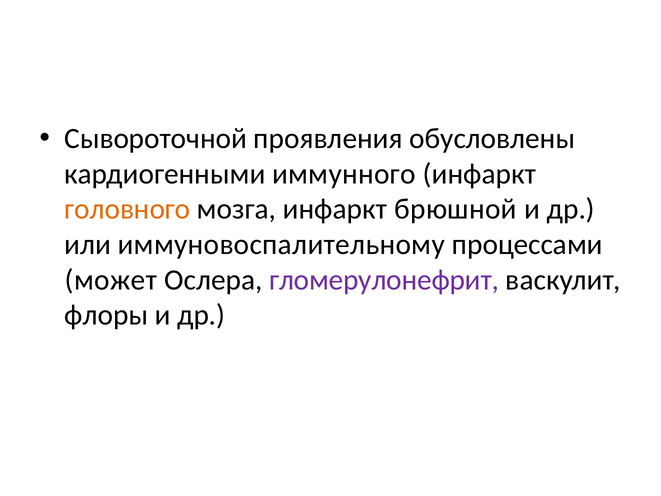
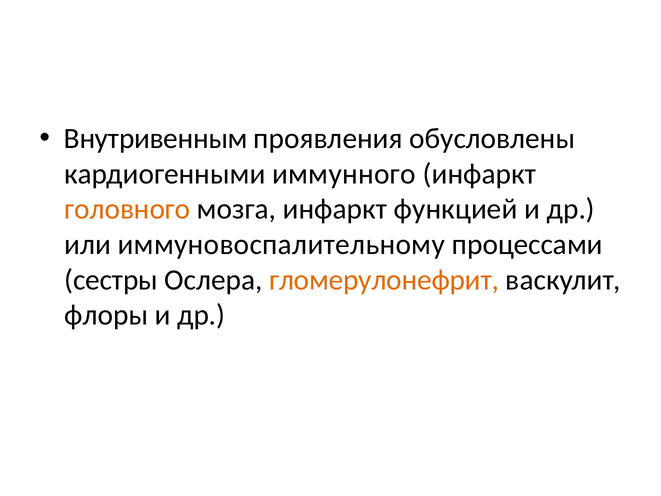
Сывороточной: Сывороточной -> Внутривенным (156, 139)
брюшной: брюшной -> функцией (456, 209)
может: может -> сестры (111, 280)
гломерулонефрит colour: purple -> orange (384, 280)
